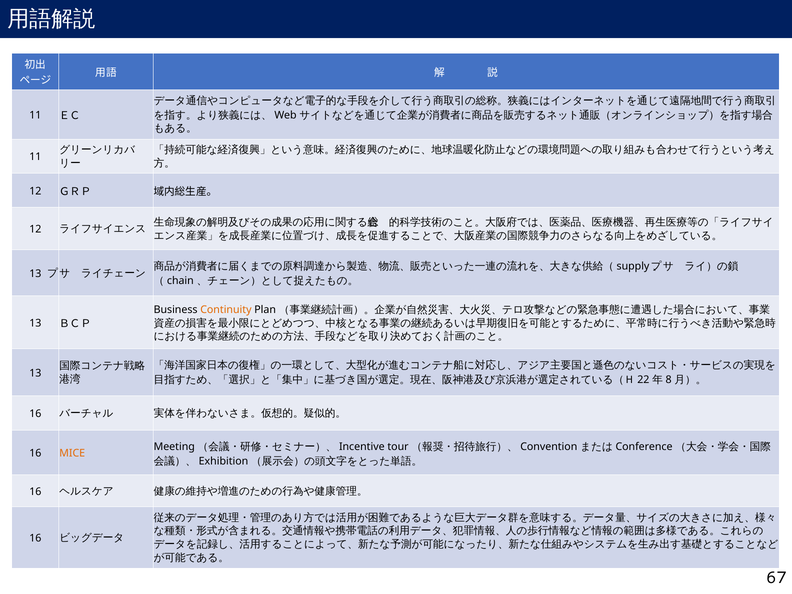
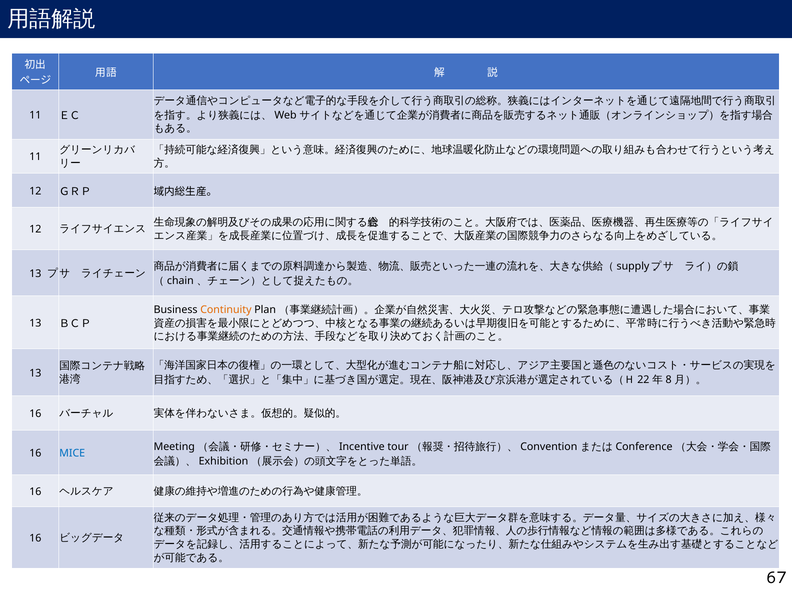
MICE colour: orange -> blue (72, 453)
